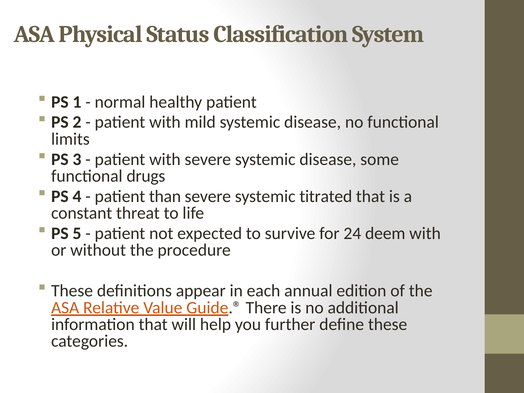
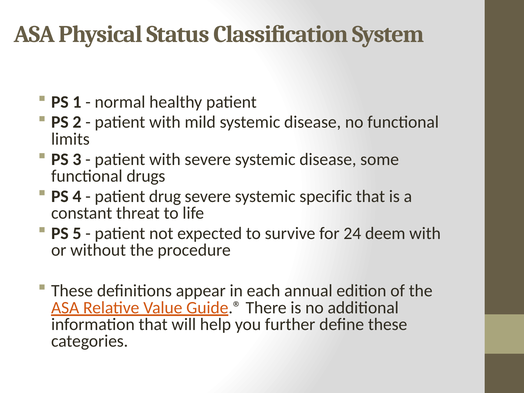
than: than -> drug (165, 196)
titrated: titrated -> specific (326, 196)
